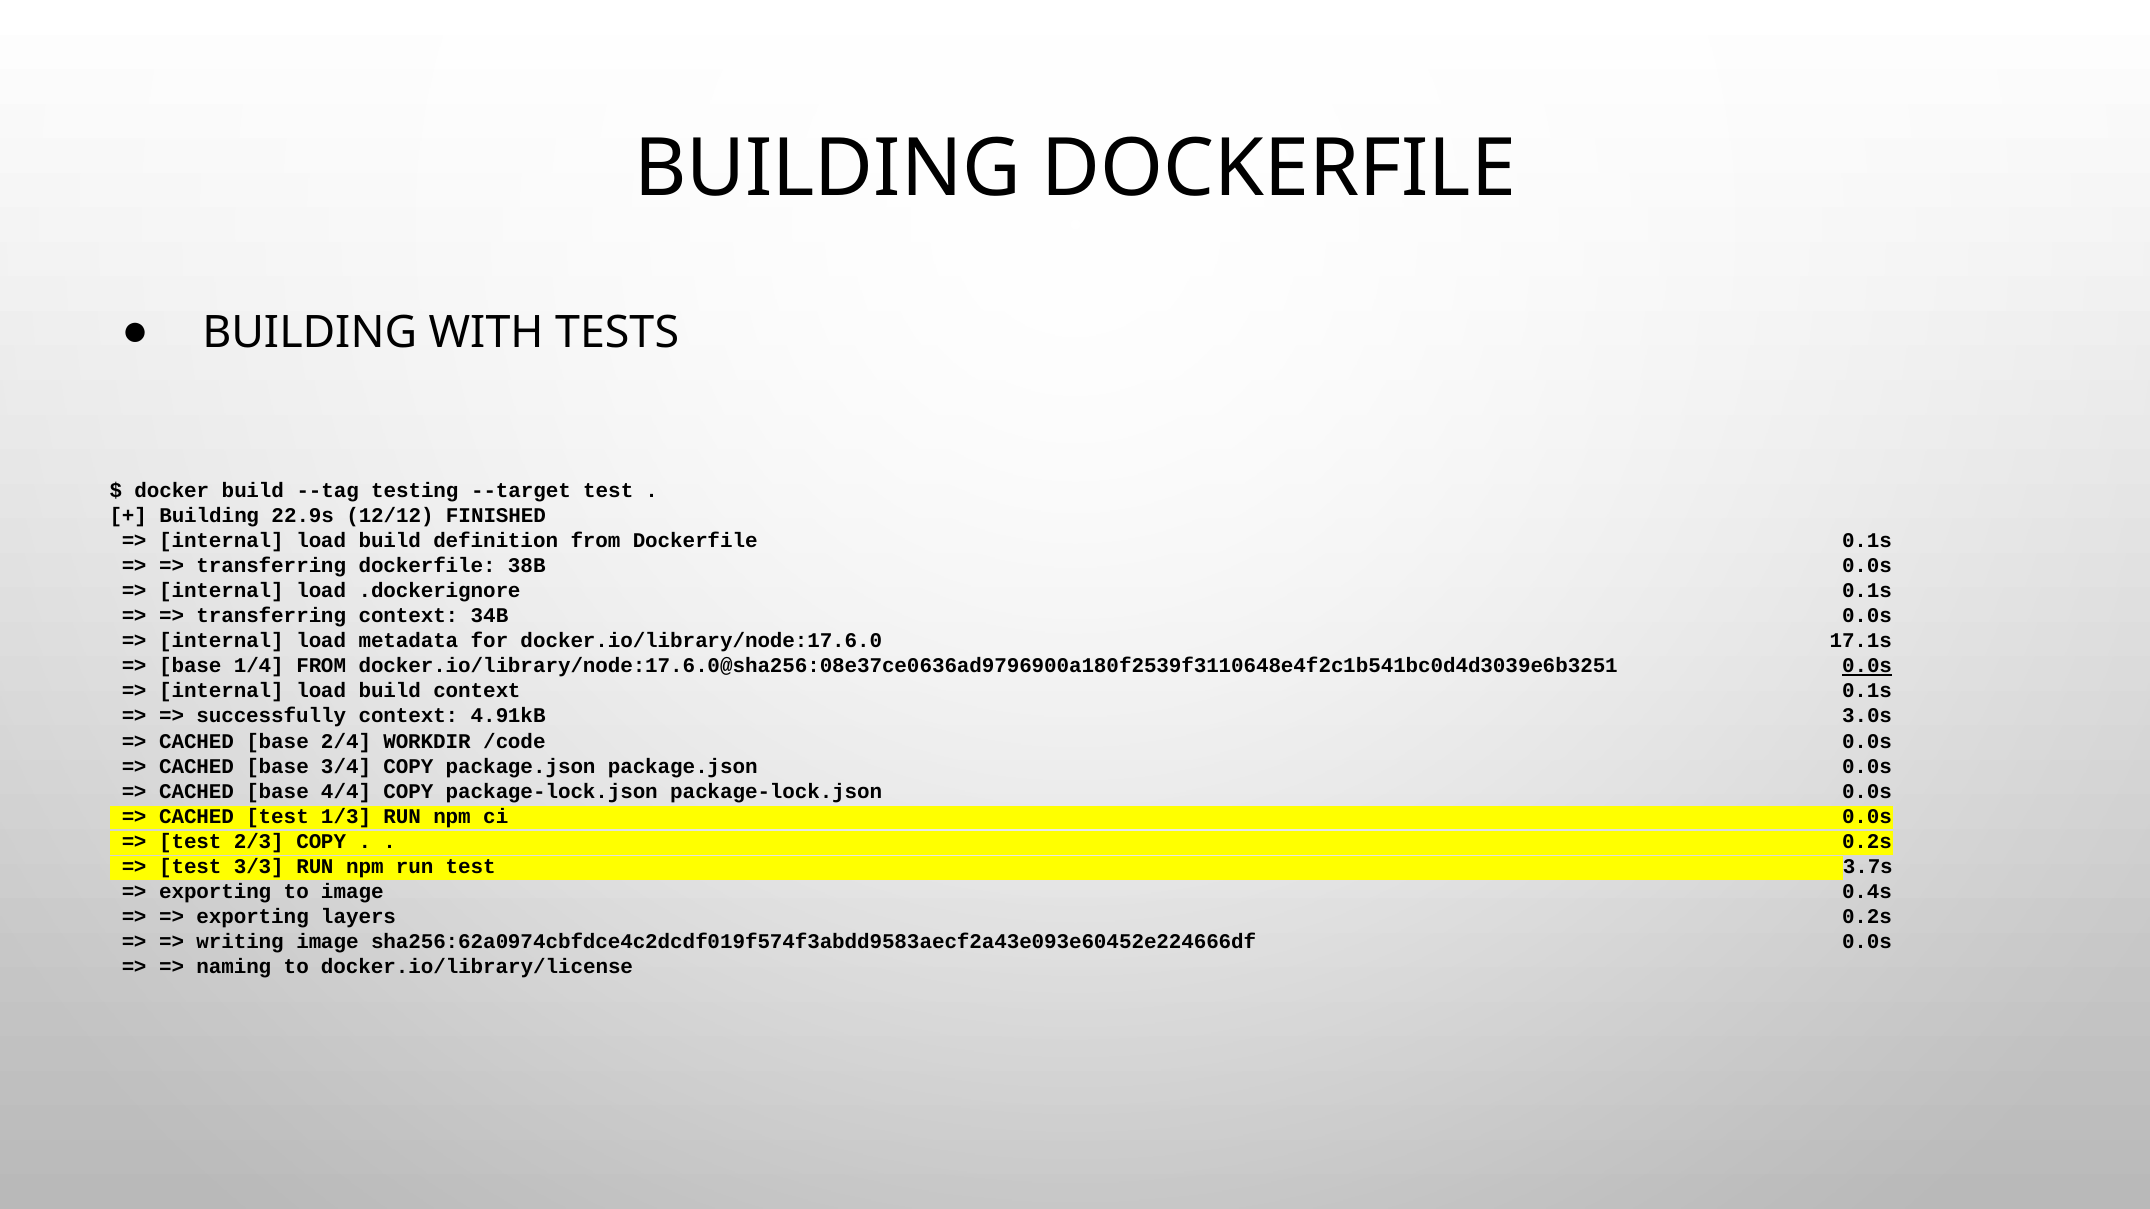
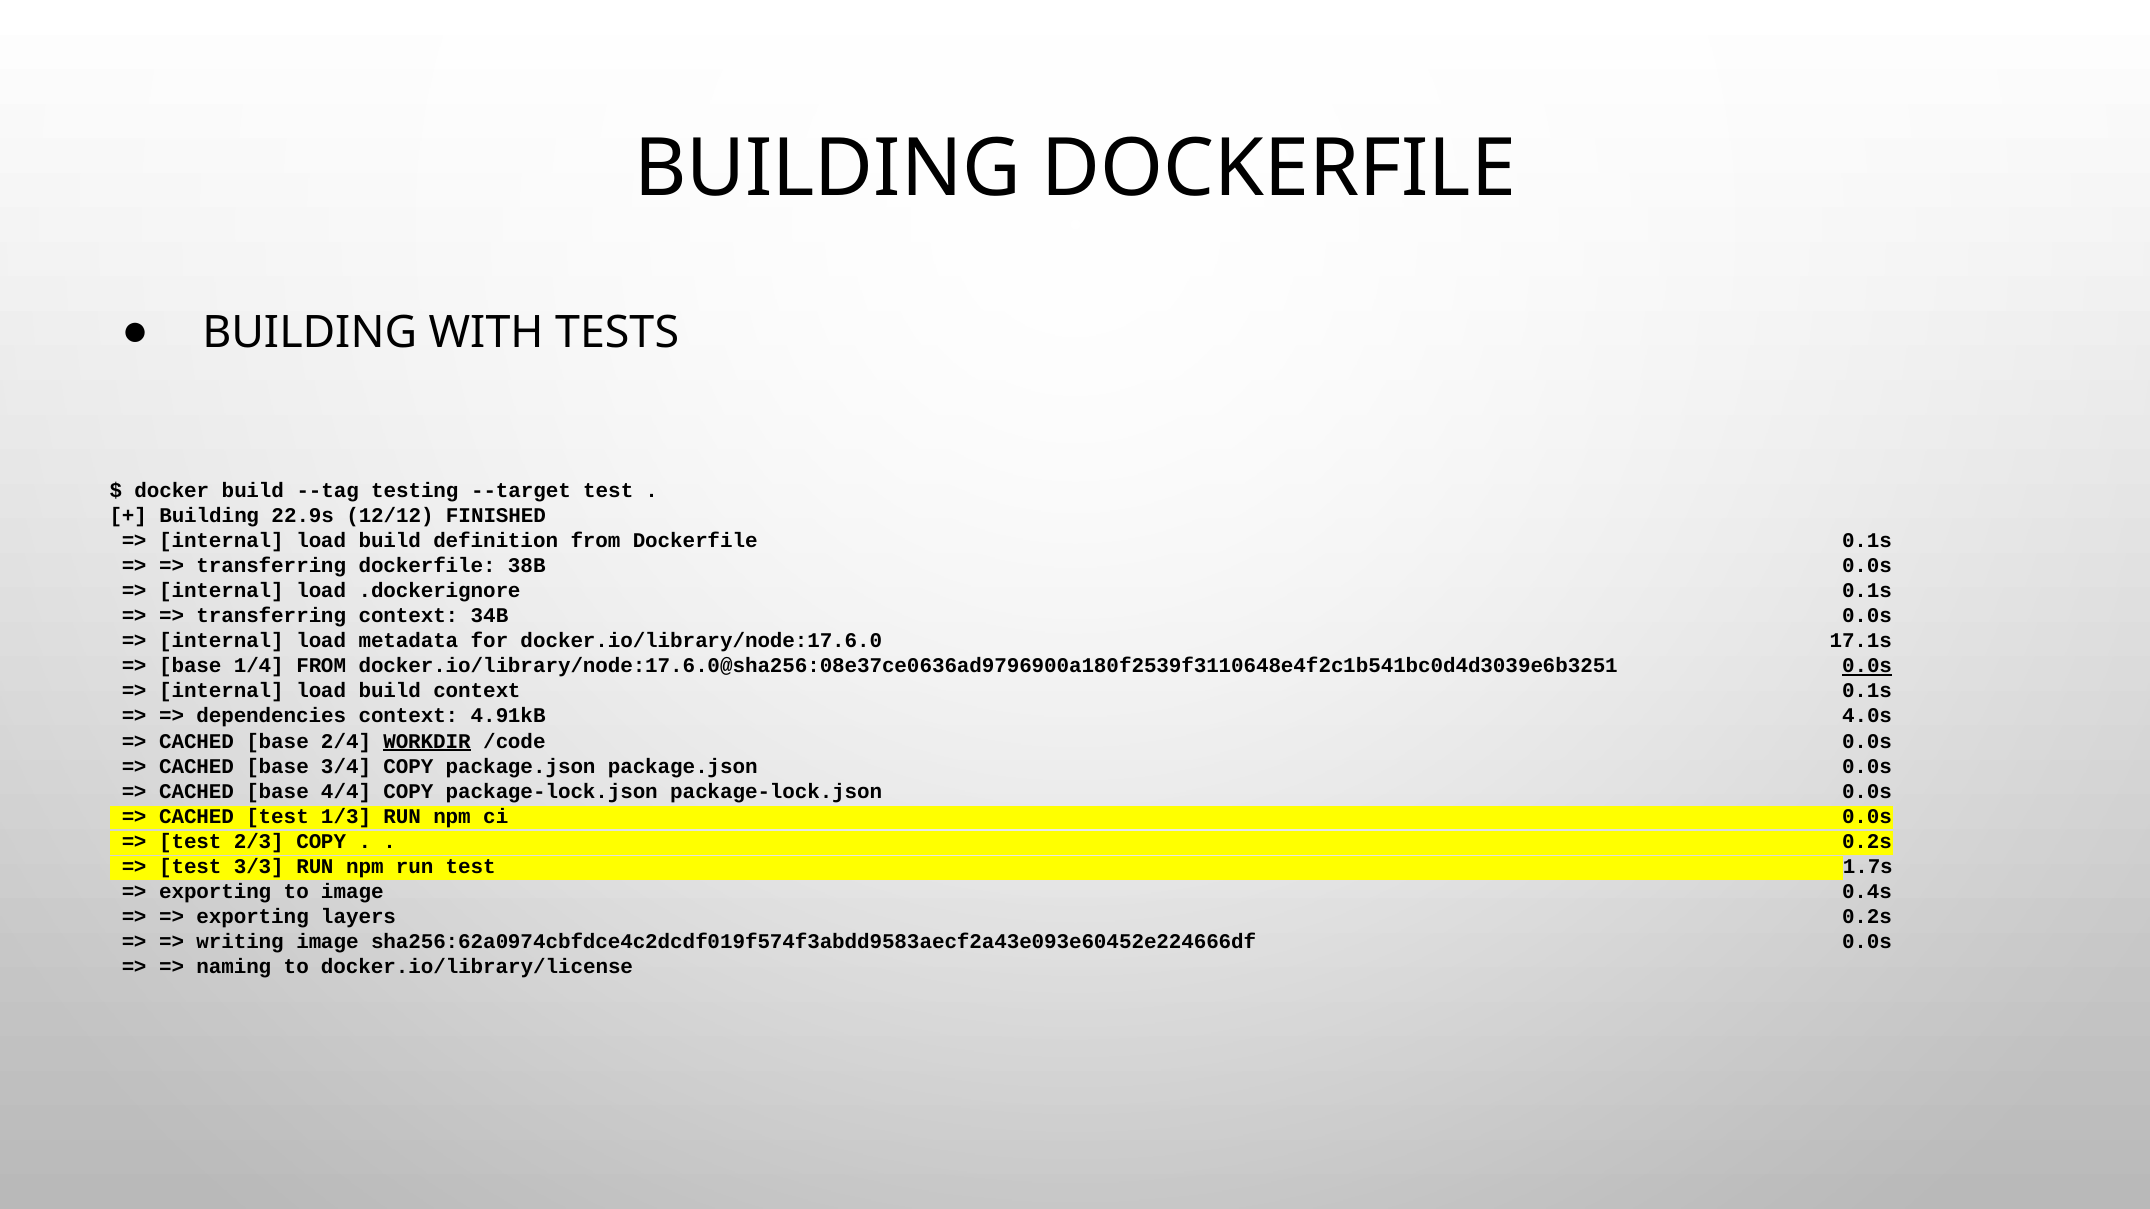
successfully: successfully -> dependencies (271, 716)
3.0s: 3.0s -> 4.0s (1867, 716)
WORKDIR underline: none -> present (427, 741)
3.7s: 3.7s -> 1.7s (1868, 867)
